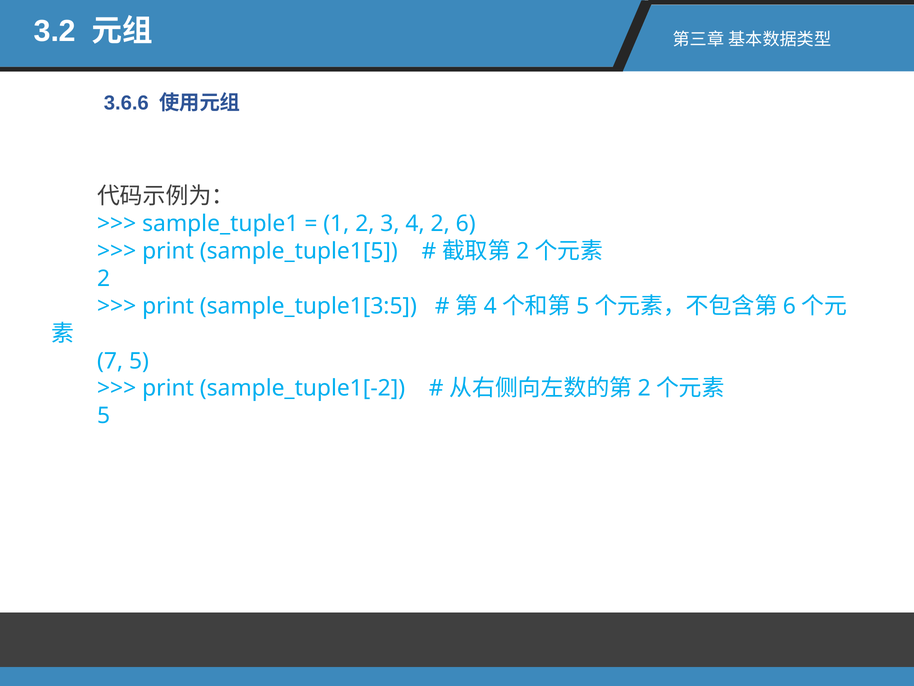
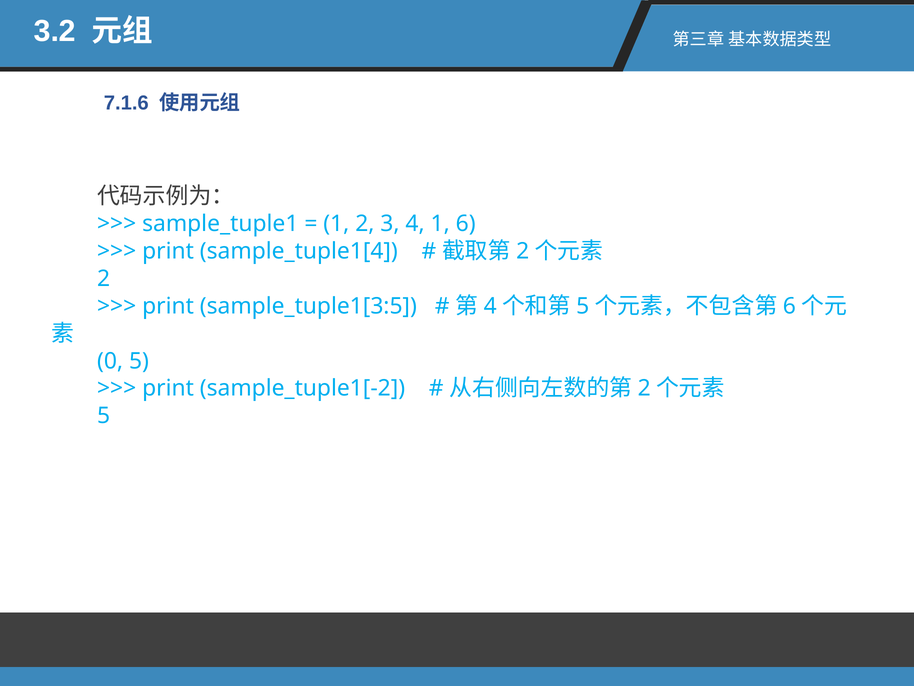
3.6.6: 3.6.6 -> 7.1.6 (126, 103)
4 2: 2 -> 1 (440, 224)
sample_tuple1[5: sample_tuple1[5 -> sample_tuple1[4 (299, 251)
7: 7 -> 0 (110, 361)
